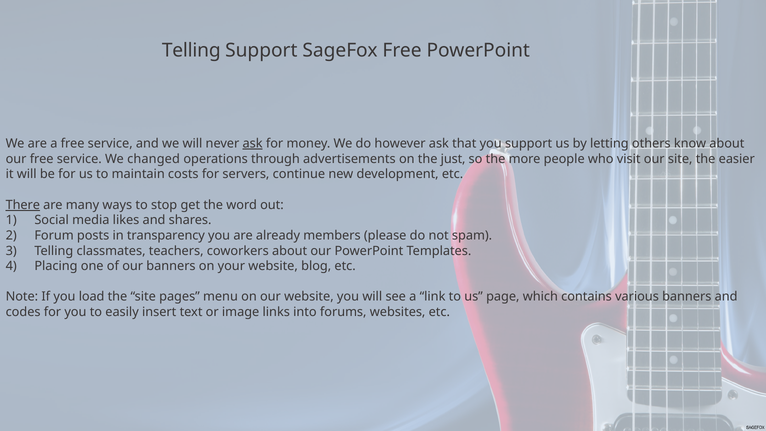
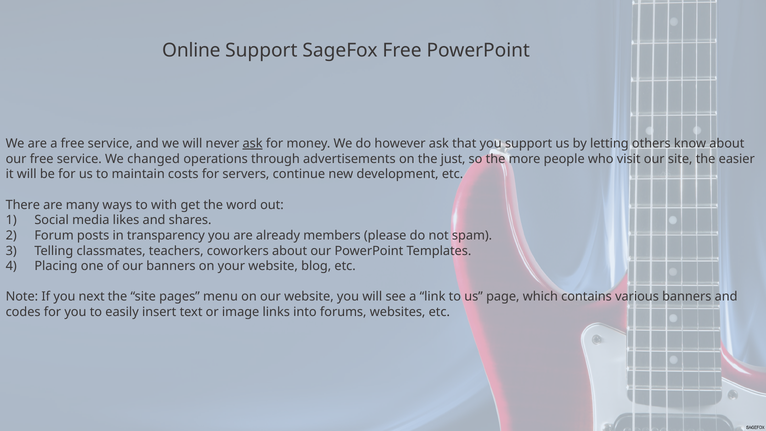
Telling: Telling -> Online (191, 50)
There underline: present -> none (23, 205)
stop: stop -> with (164, 205)
load: load -> next (92, 297)
